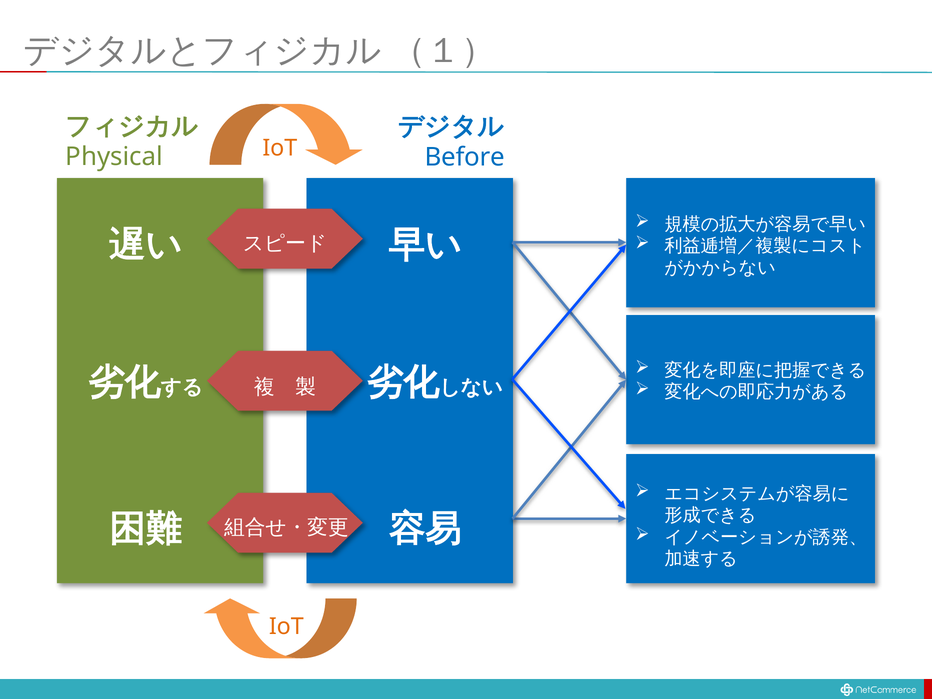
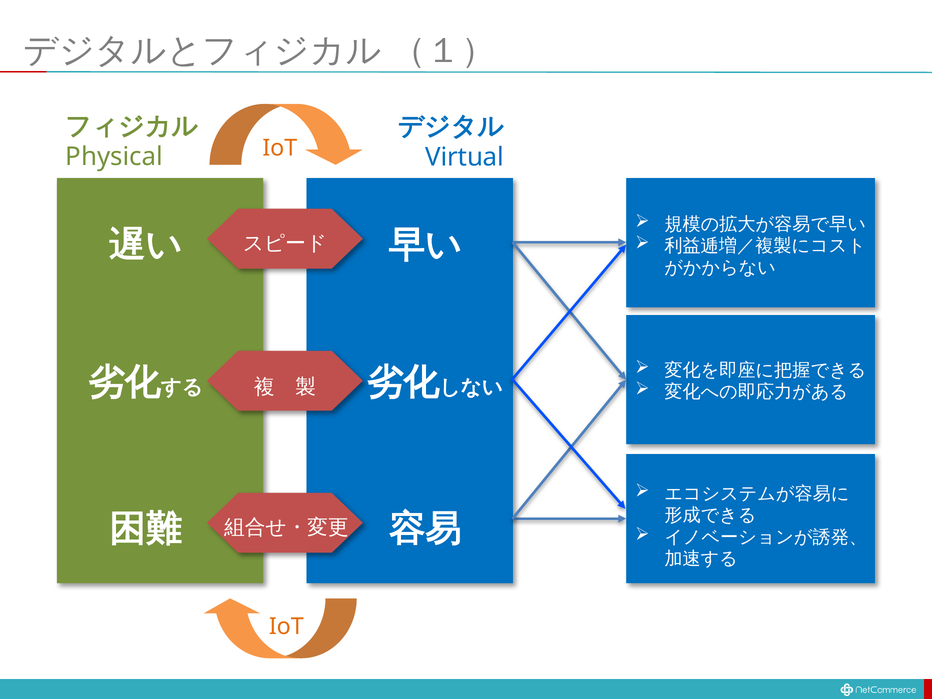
Before: Before -> Virtual (465, 157)
